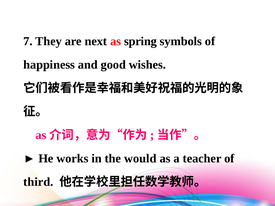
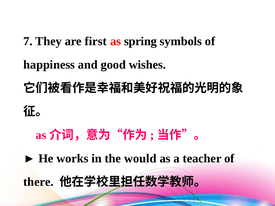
next: next -> first (96, 41)
third: third -> there (38, 182)
